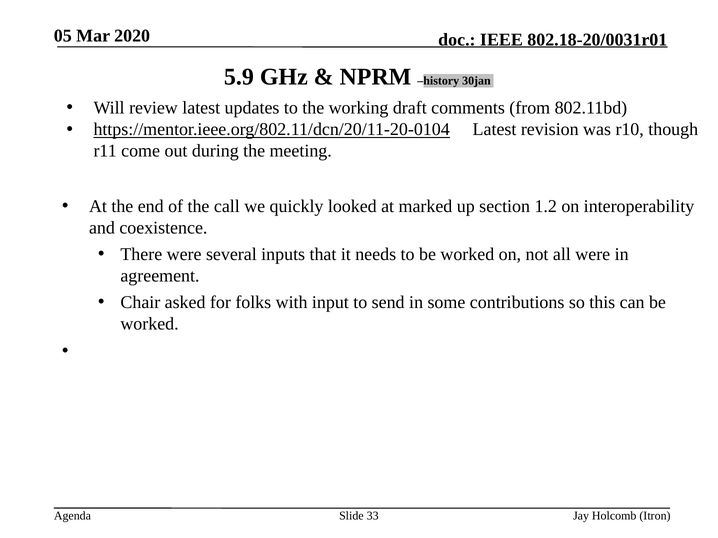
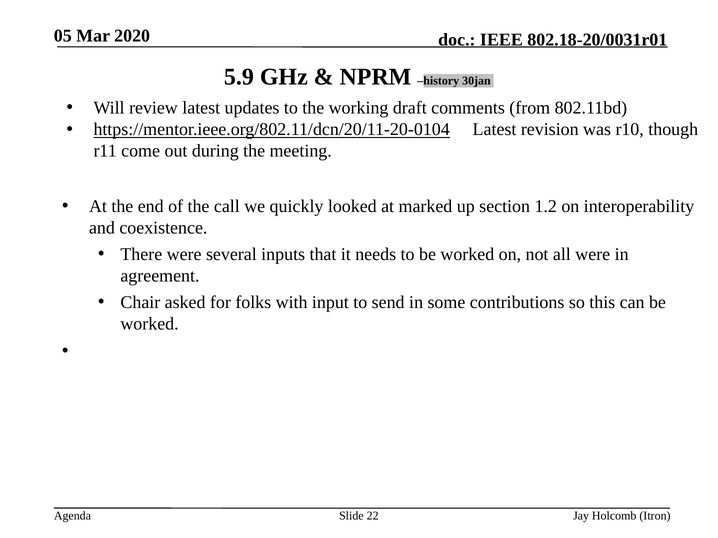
33: 33 -> 22 (373, 516)
